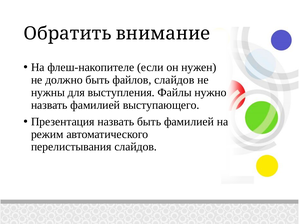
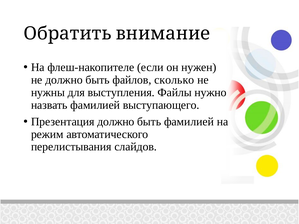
файлов слайдов: слайдов -> сколько (174, 80)
Презентация назвать: назвать -> должно (116, 122)
